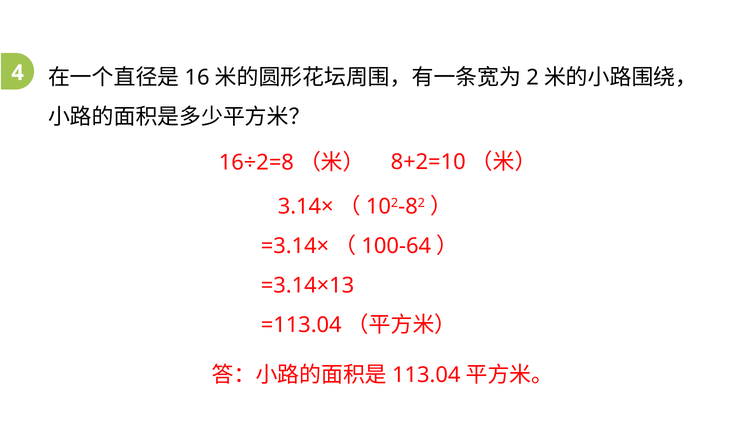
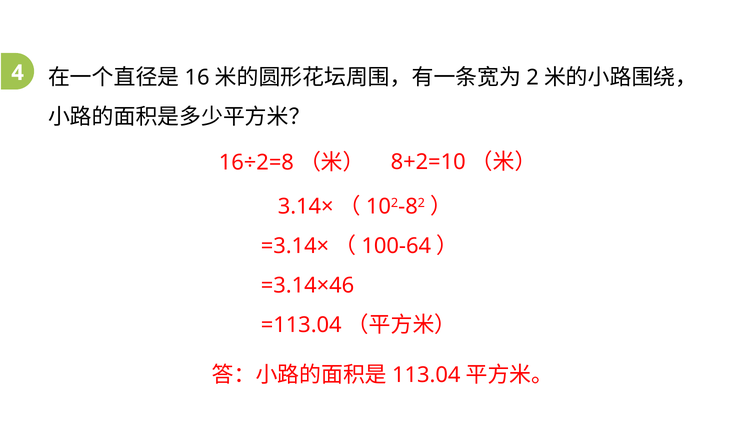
=3.14×13: =3.14×13 -> =3.14×46 (307, 286)
